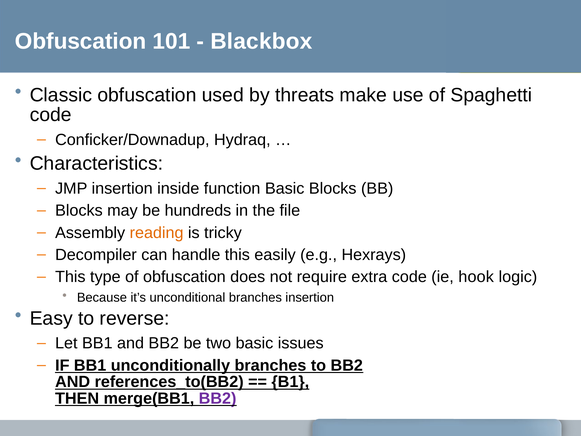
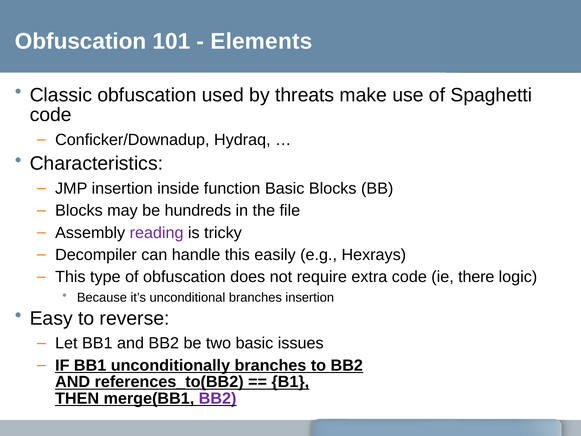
Blackbox: Blackbox -> Elements (261, 41)
reading colour: orange -> purple (157, 233)
hook: hook -> there (476, 277)
